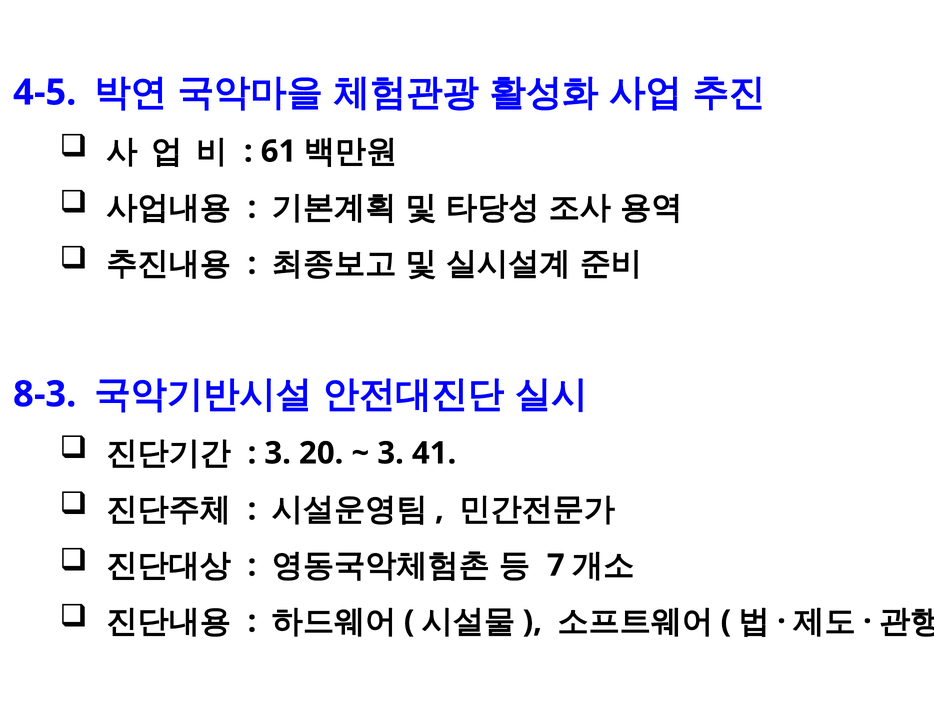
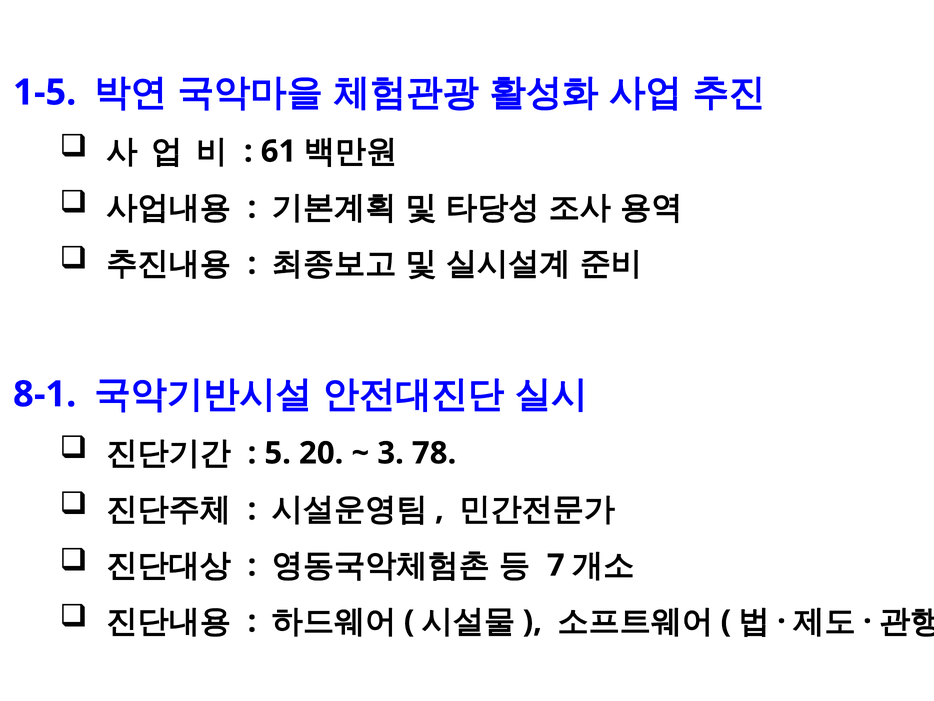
4-5: 4-5 -> 1-5 (45, 92)
8-3: 8-3 -> 8-1 (45, 394)
3: 3 -> 5 (278, 453)
41: 41 -> 78 (434, 453)
